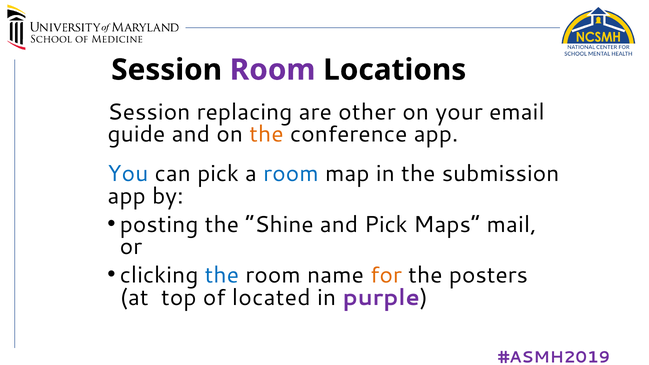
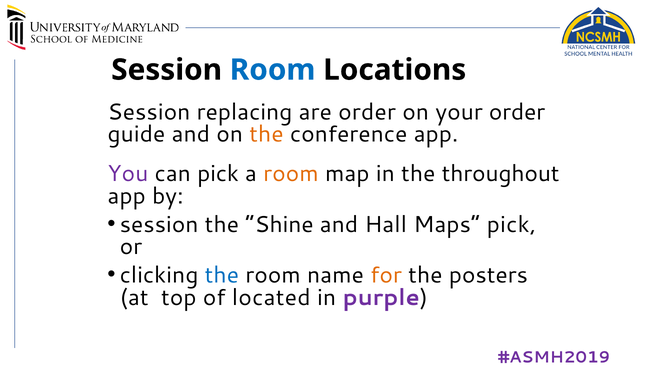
Room colour: purple -> blue (273, 70)
are other: other -> order (367, 112)
your email: email -> order (517, 112)
You colour: blue -> purple (128, 174)
room colour: blue -> orange (291, 174)
submission: submission -> throughout (501, 174)
posting: posting -> session (159, 225)
and Pick: Pick -> Hall (386, 225)
Maps mail: mail -> pick (511, 225)
